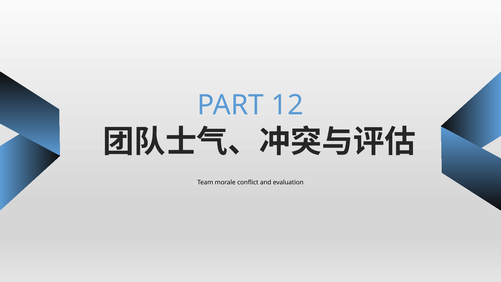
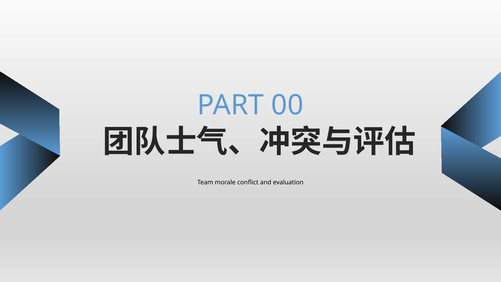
12: 12 -> 00 (287, 105)
